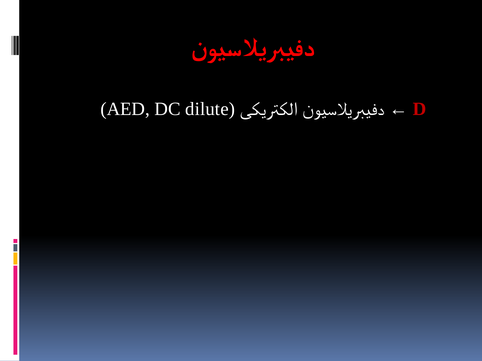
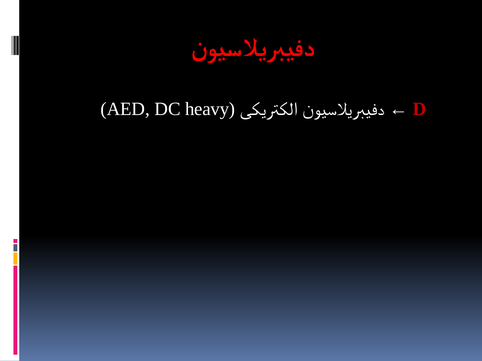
dilute: dilute -> heavy (207, 109)
